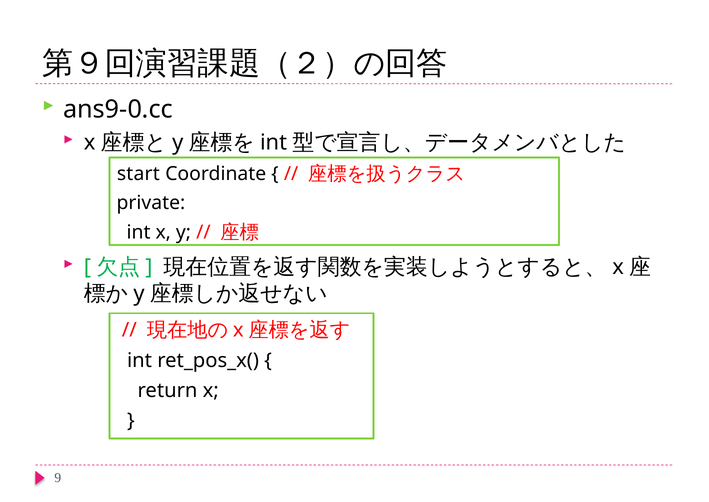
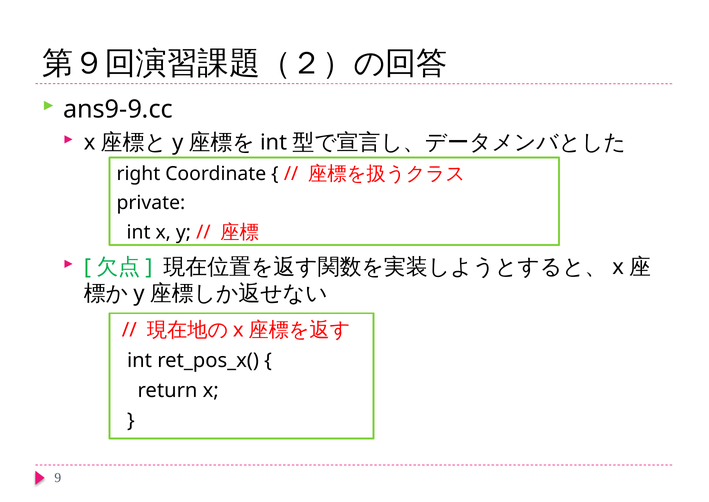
ans9-0.cc: ans9-0.cc -> ans9-9.cc (118, 110)
start: start -> right (138, 174)
